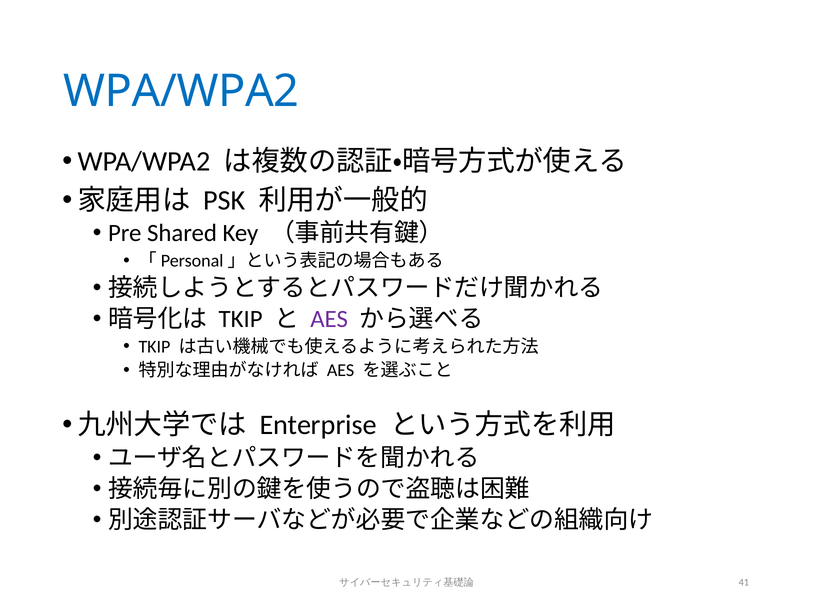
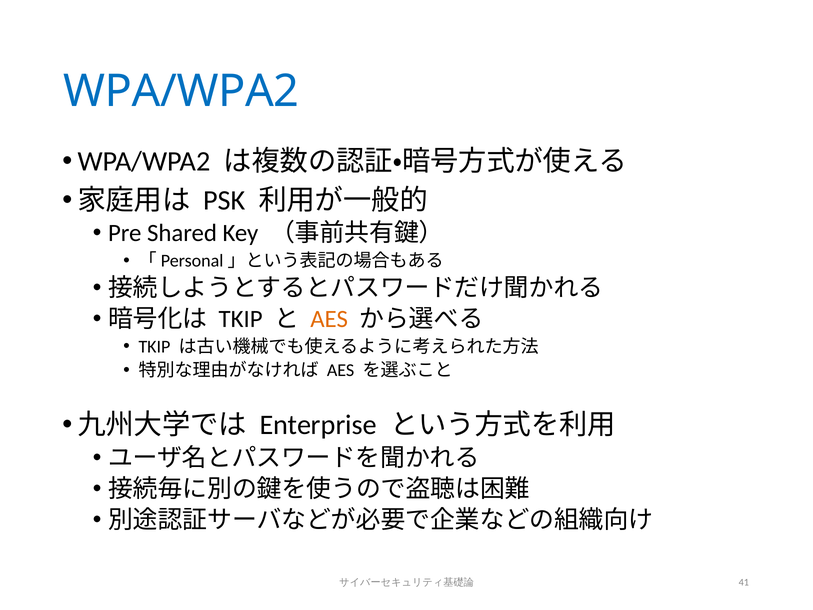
AES colour: purple -> orange (329, 319)
